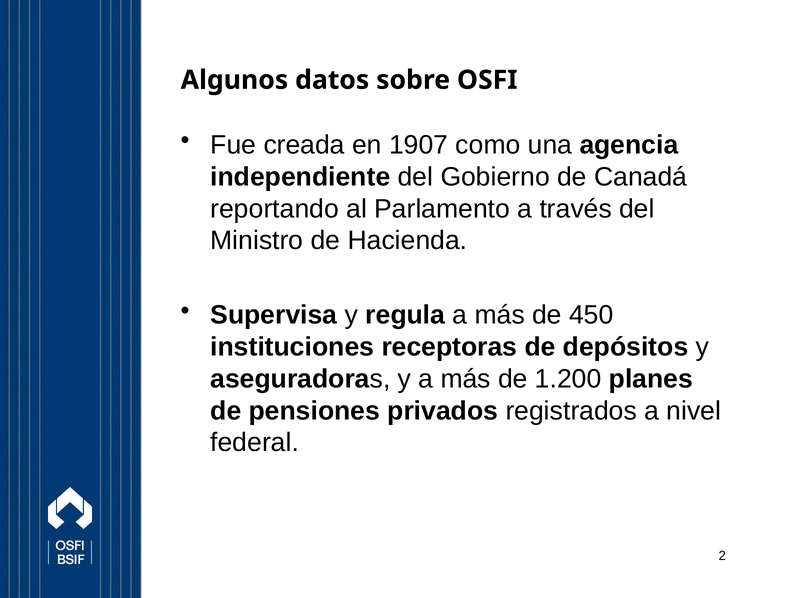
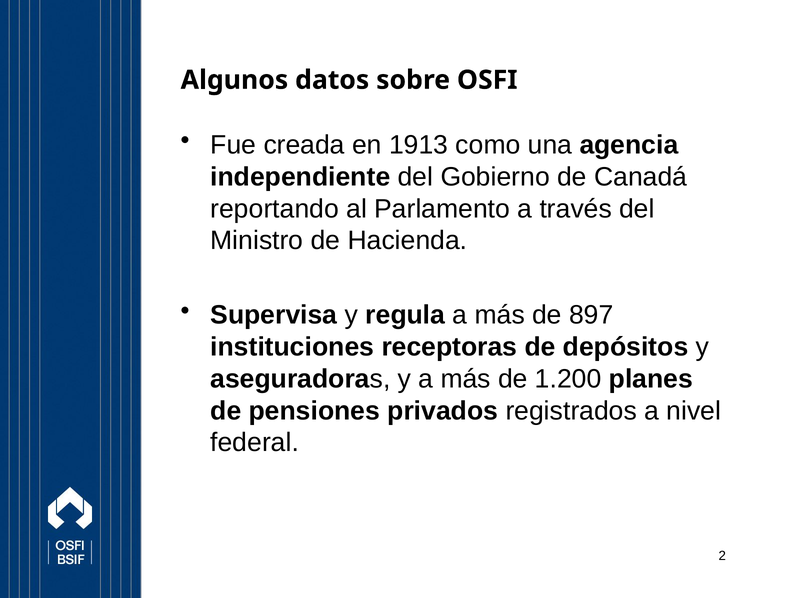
1907: 1907 -> 1913 (419, 145)
450: 450 -> 897 (591, 315)
